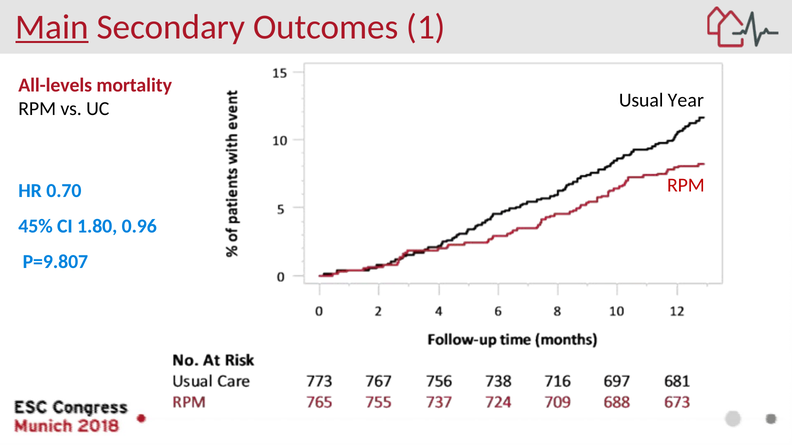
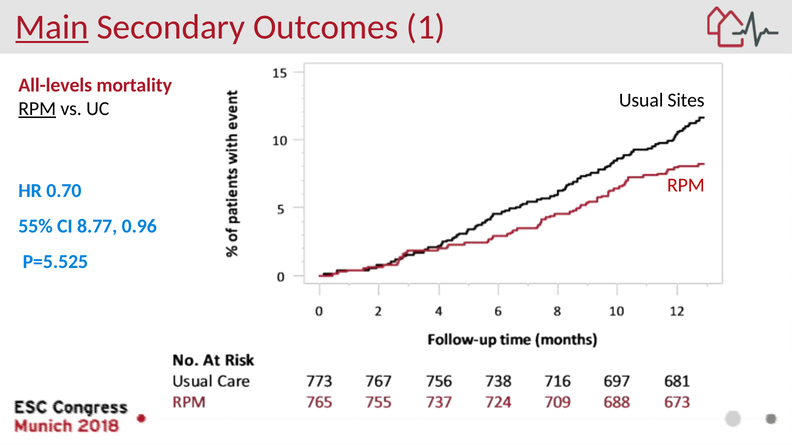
Year: Year -> Sites (686, 100)
RPM underline: none -> present (37, 109)
45%: 45% -> 55% (36, 226)
1.80: 1.80 -> 8.77 (97, 226)
P=9.807: P=9.807 -> P=5.525 (55, 262)
